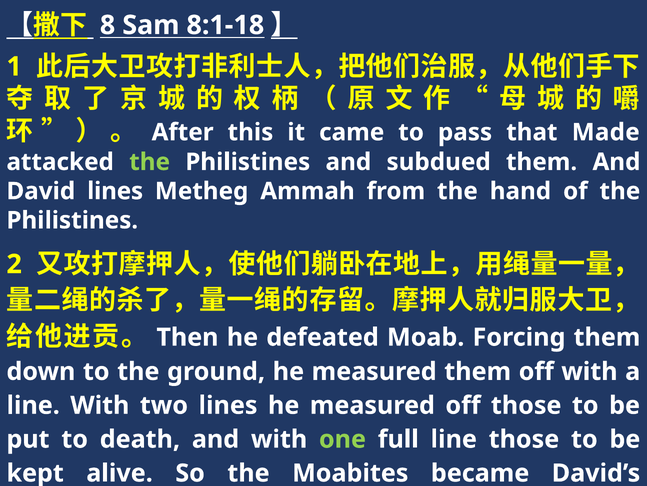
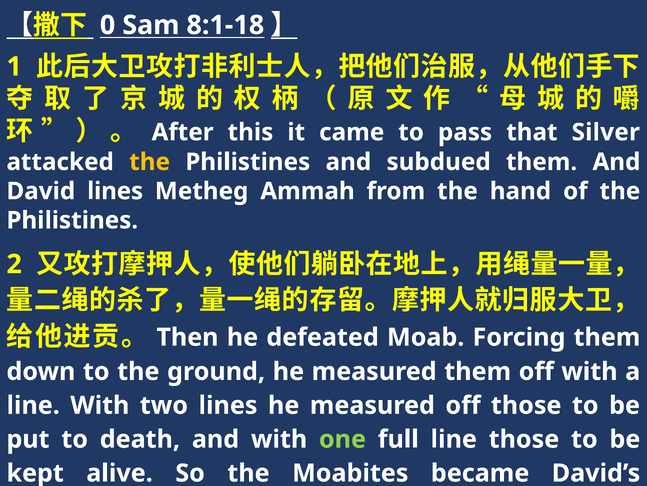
8: 8 -> 0 (108, 25)
Made: Made -> Silver (606, 132)
the colour: light green -> yellow (150, 162)
